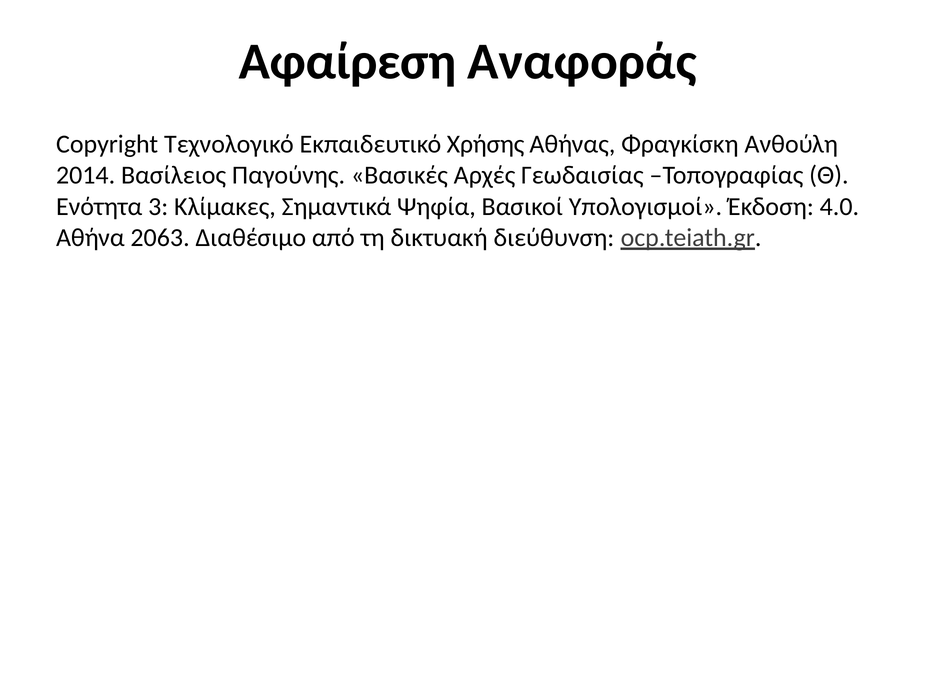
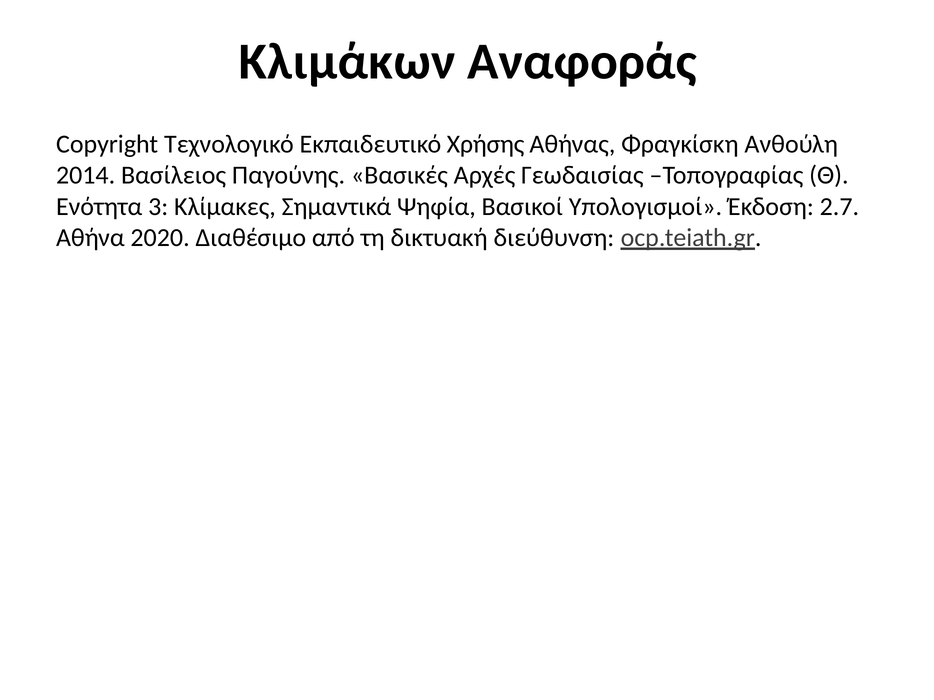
Αφαίρεση: Αφαίρεση -> Κλιμάκων (347, 62)
4.0: 4.0 -> 2.7 (839, 207)
2063: 2063 -> 2020 (160, 238)
